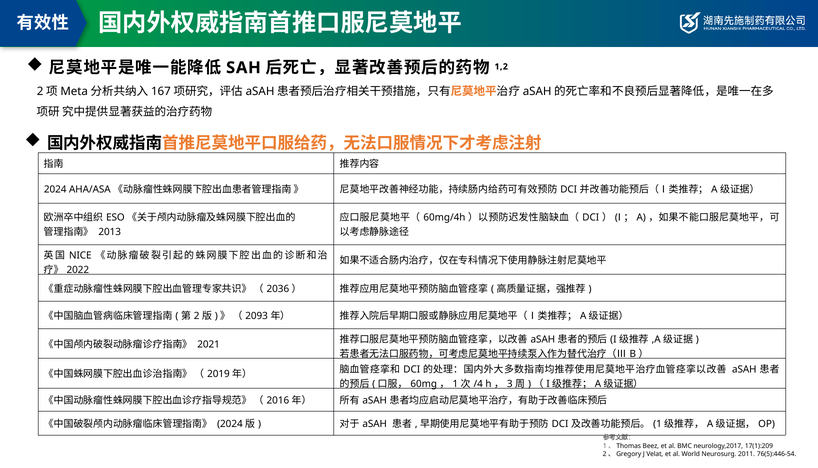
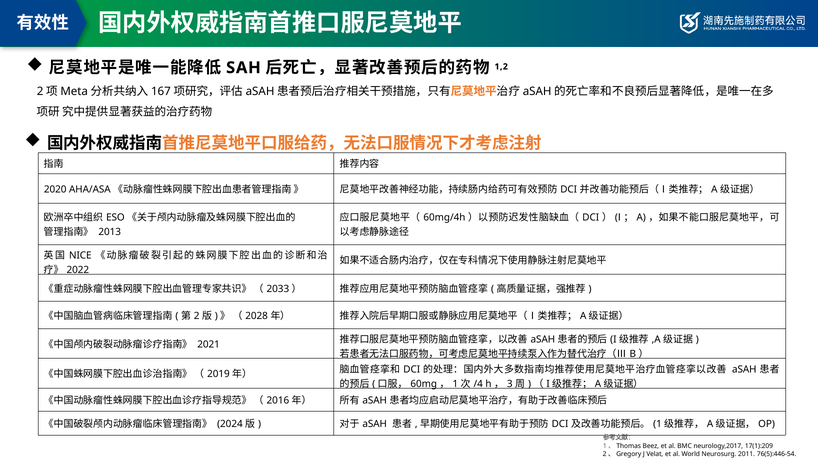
2024: 2024 -> 2020 (55, 189)
2036: 2036 -> 2033 (278, 288)
2093: 2093 -> 2028 (257, 316)
